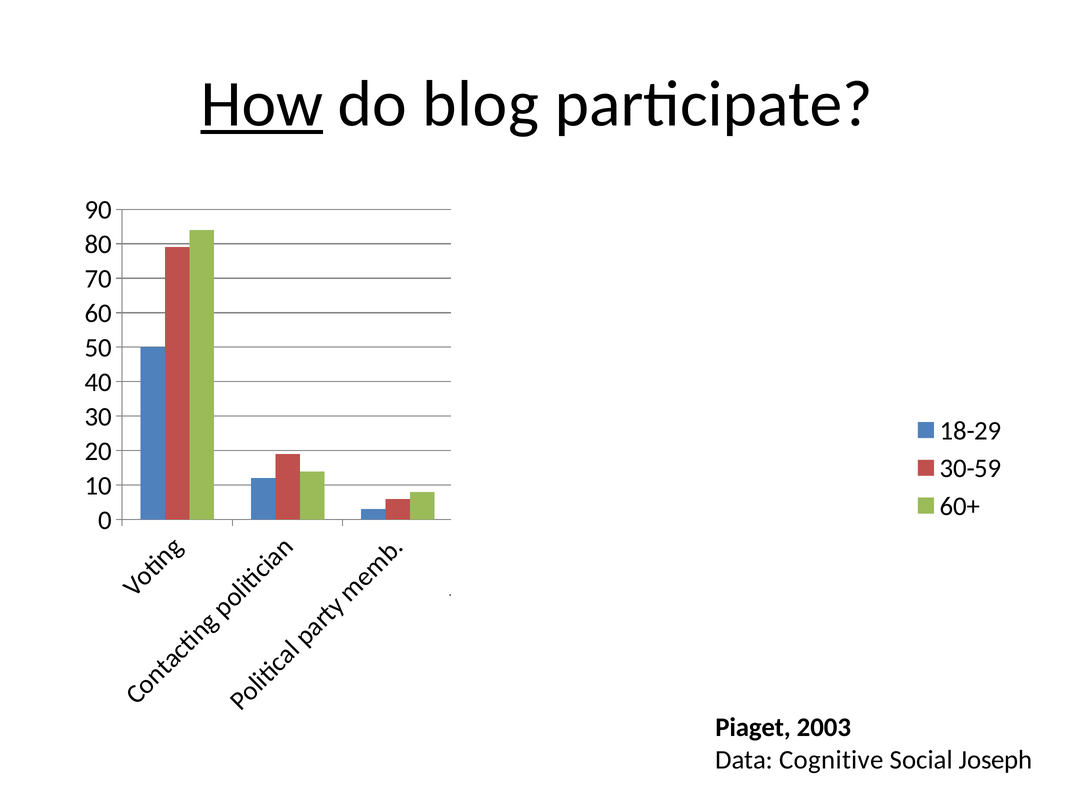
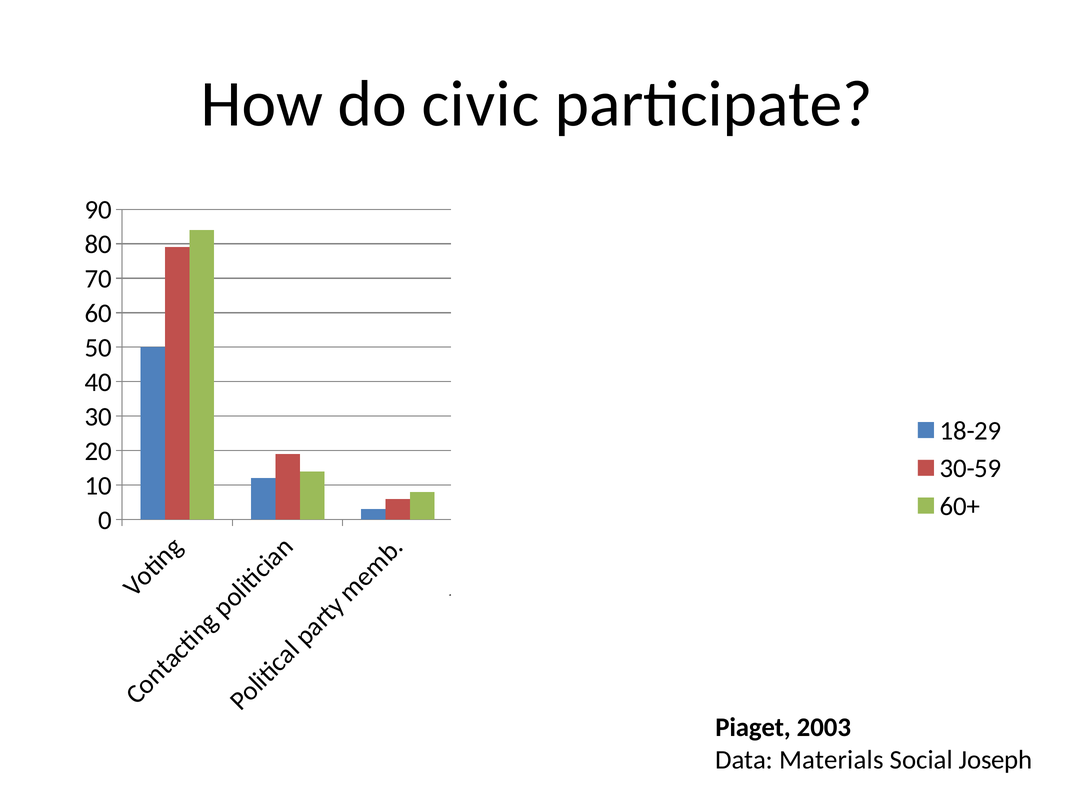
How underline: present -> none (262, 104)
blog: blog -> civic (480, 104)
Cognitive: Cognitive -> Materials (831, 760)
